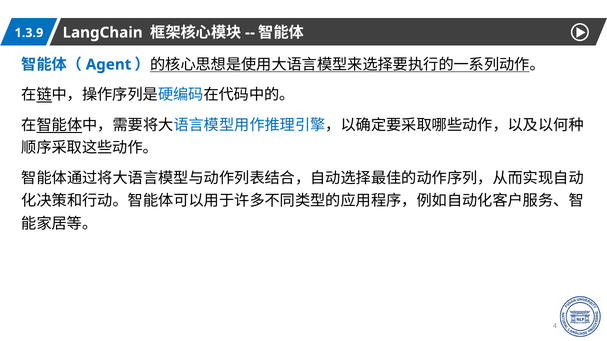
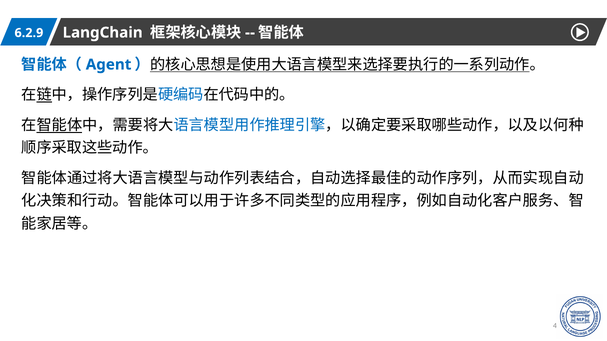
1.3.9: 1.3.9 -> 6.2.9 (29, 33)
